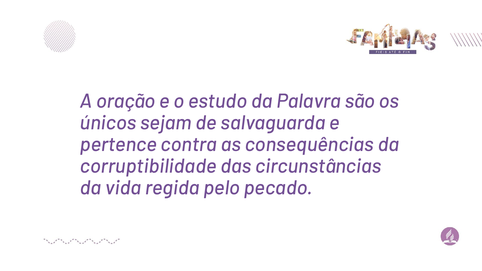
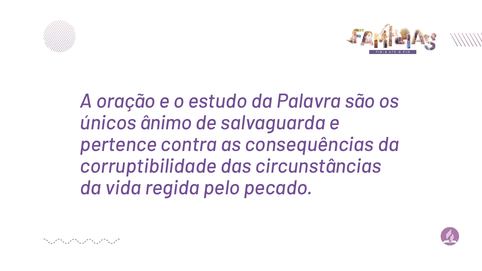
sejam: sejam -> ânimo (166, 123)
